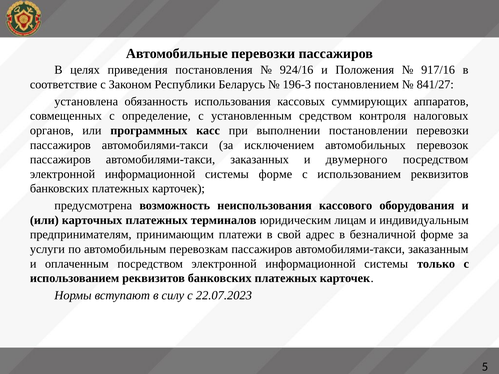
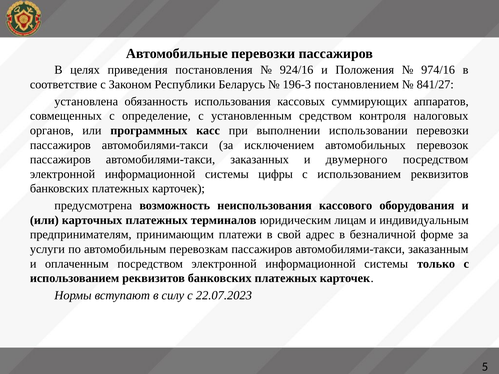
917/16: 917/16 -> 974/16 (438, 70)
постановлении: постановлении -> использовании (368, 131)
системы форме: форме -> цифры (276, 174)
